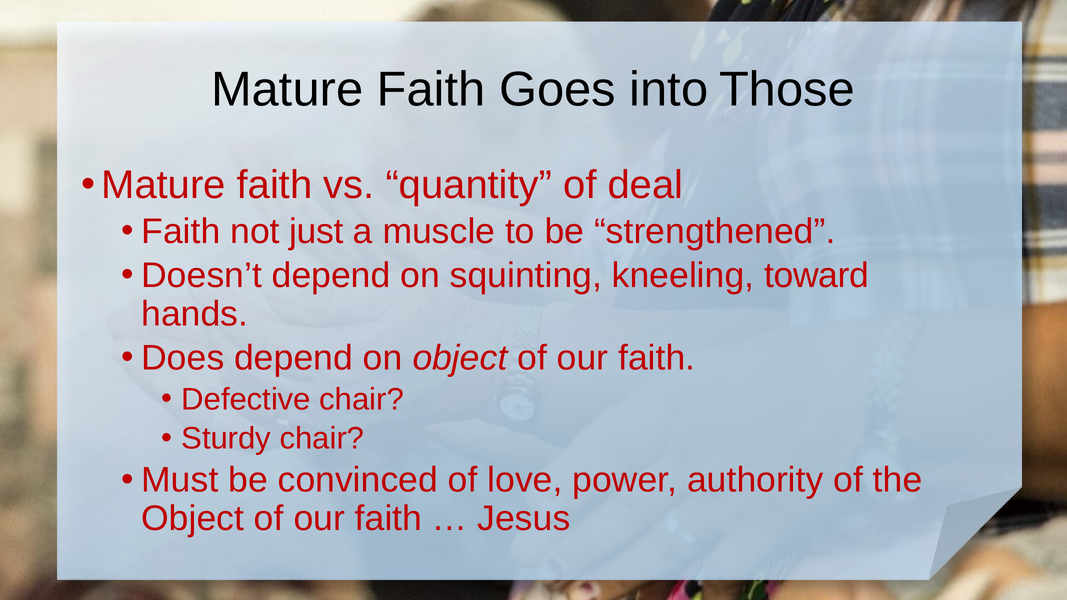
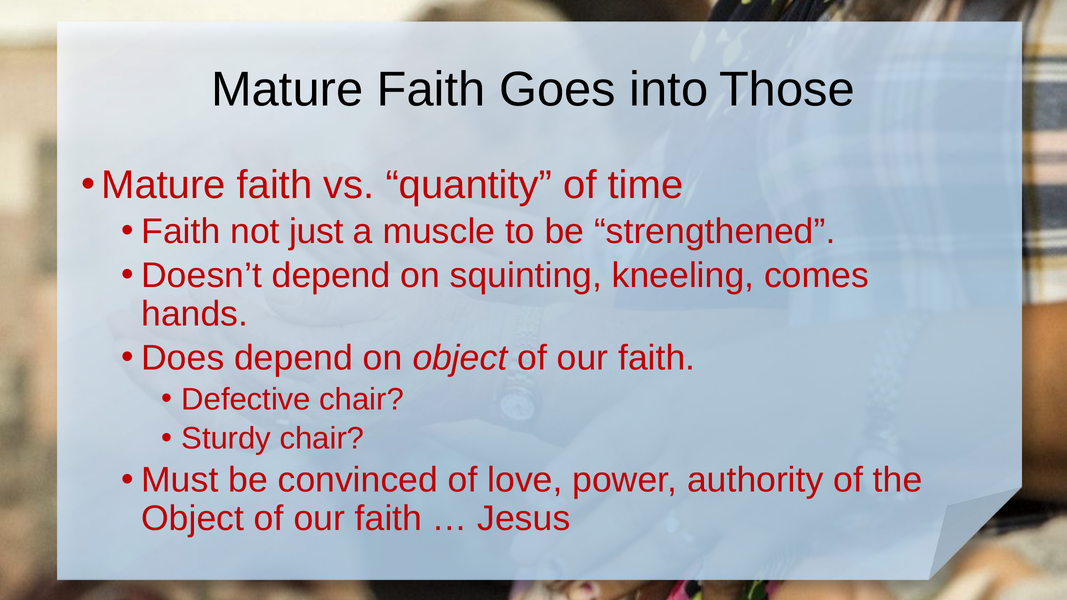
deal: deal -> time (646, 185)
toward: toward -> comes (817, 276)
